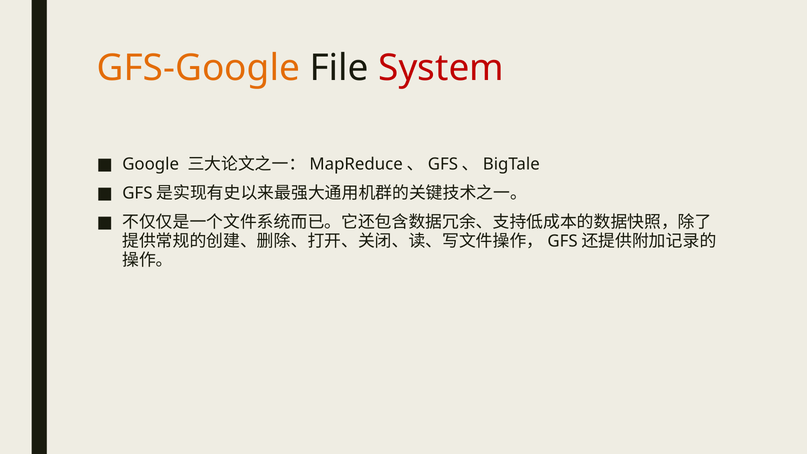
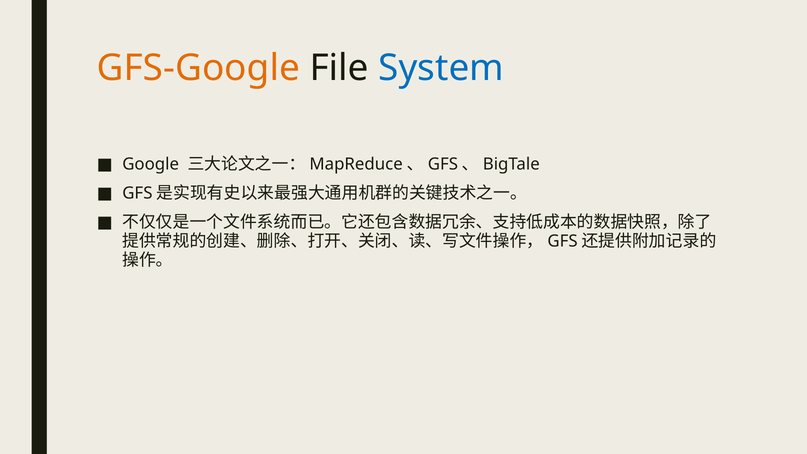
System colour: red -> blue (441, 68)
